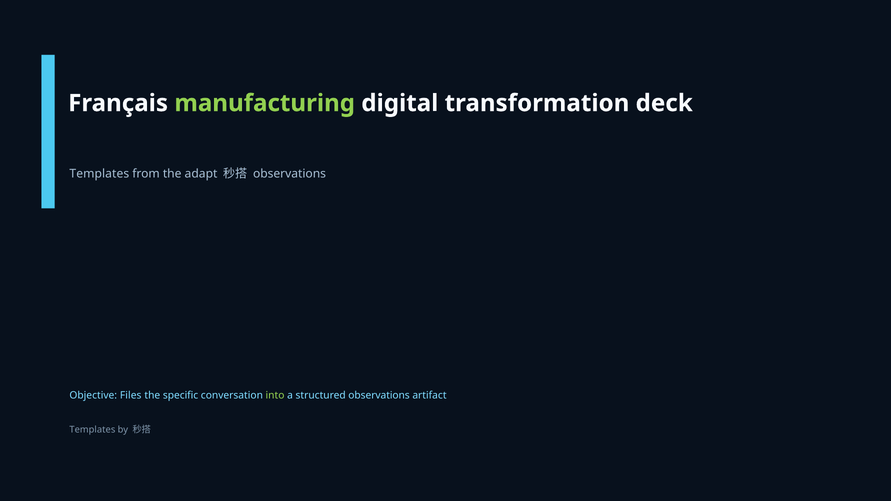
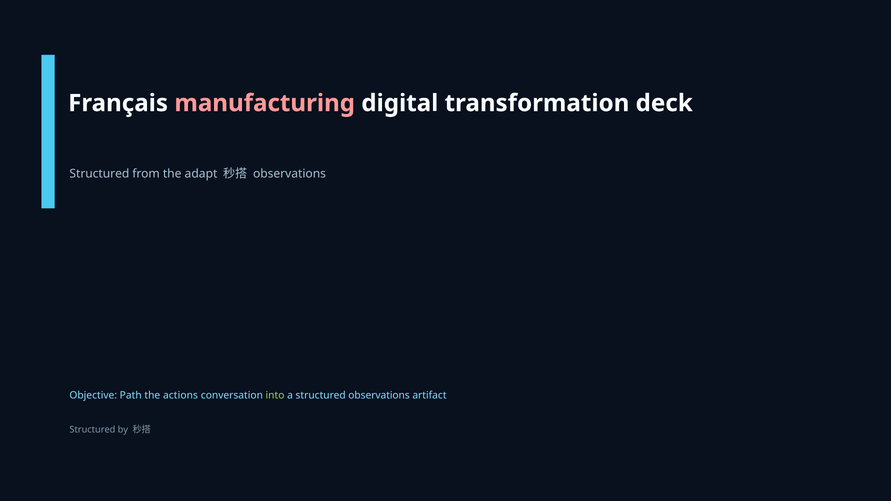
manufacturing colour: light green -> pink (265, 103)
Templates: Templates -> Structured (99, 174)
Files: Files -> Path (131, 396)
specific: specific -> actions (181, 396)
Templates: Templates -> Structured (92, 430)
